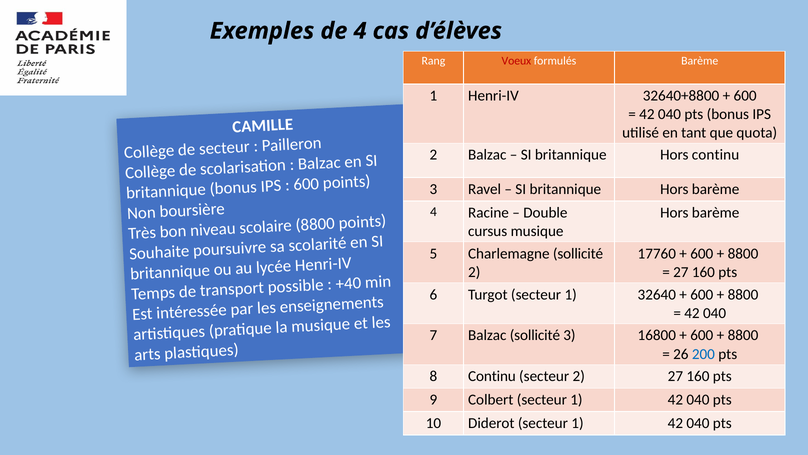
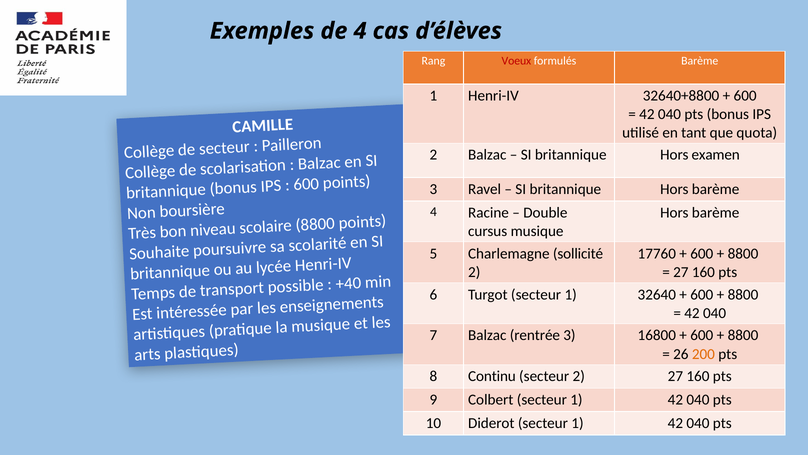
Hors continu: continu -> examen (716, 155)
Balzac sollicité: sollicité -> rentrée (535, 335)
200 colour: blue -> orange (703, 354)
